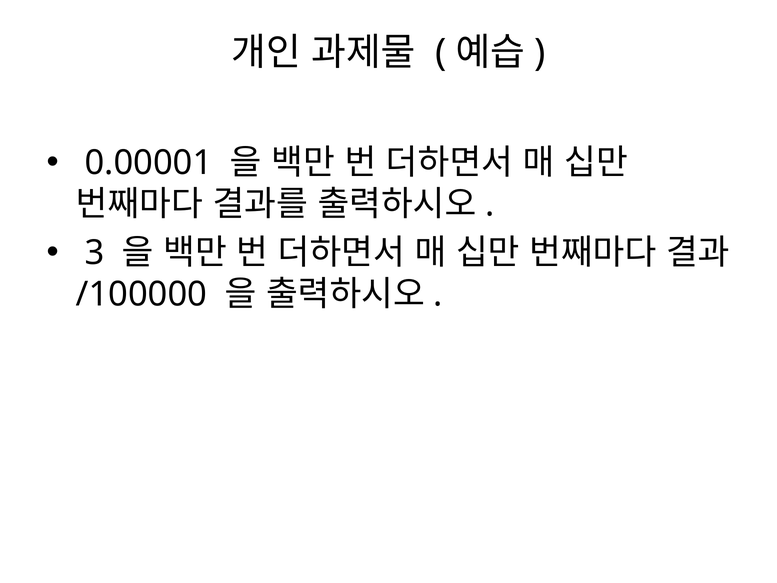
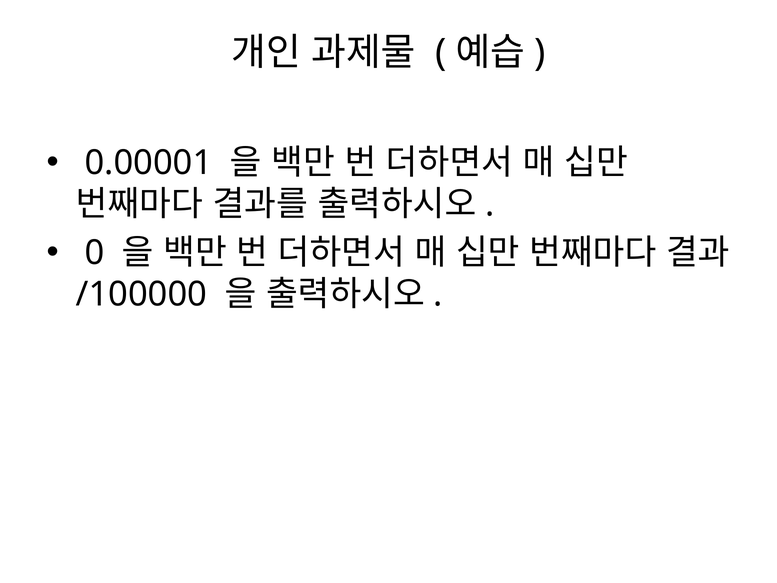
3: 3 -> 0 (95, 253)
